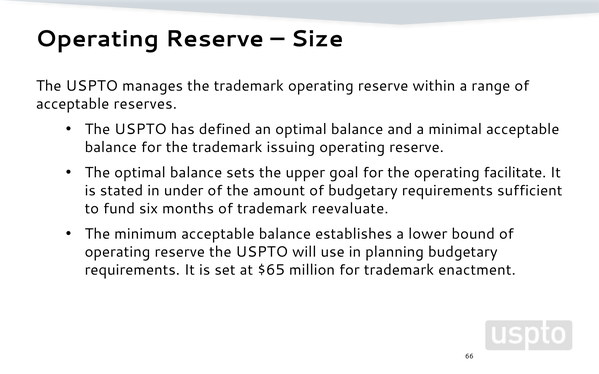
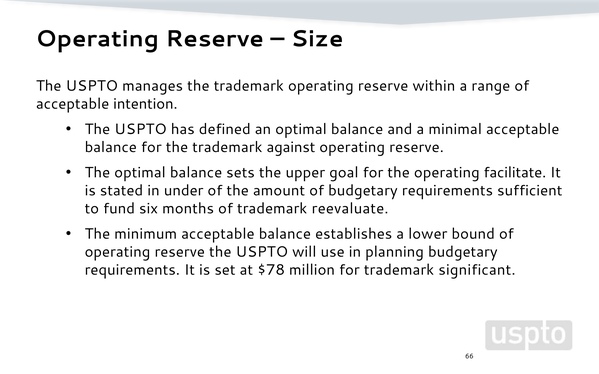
reserves: reserves -> intention (145, 104)
issuing: issuing -> against (291, 147)
$65: $65 -> $78 (271, 270)
enactment: enactment -> significant (477, 270)
